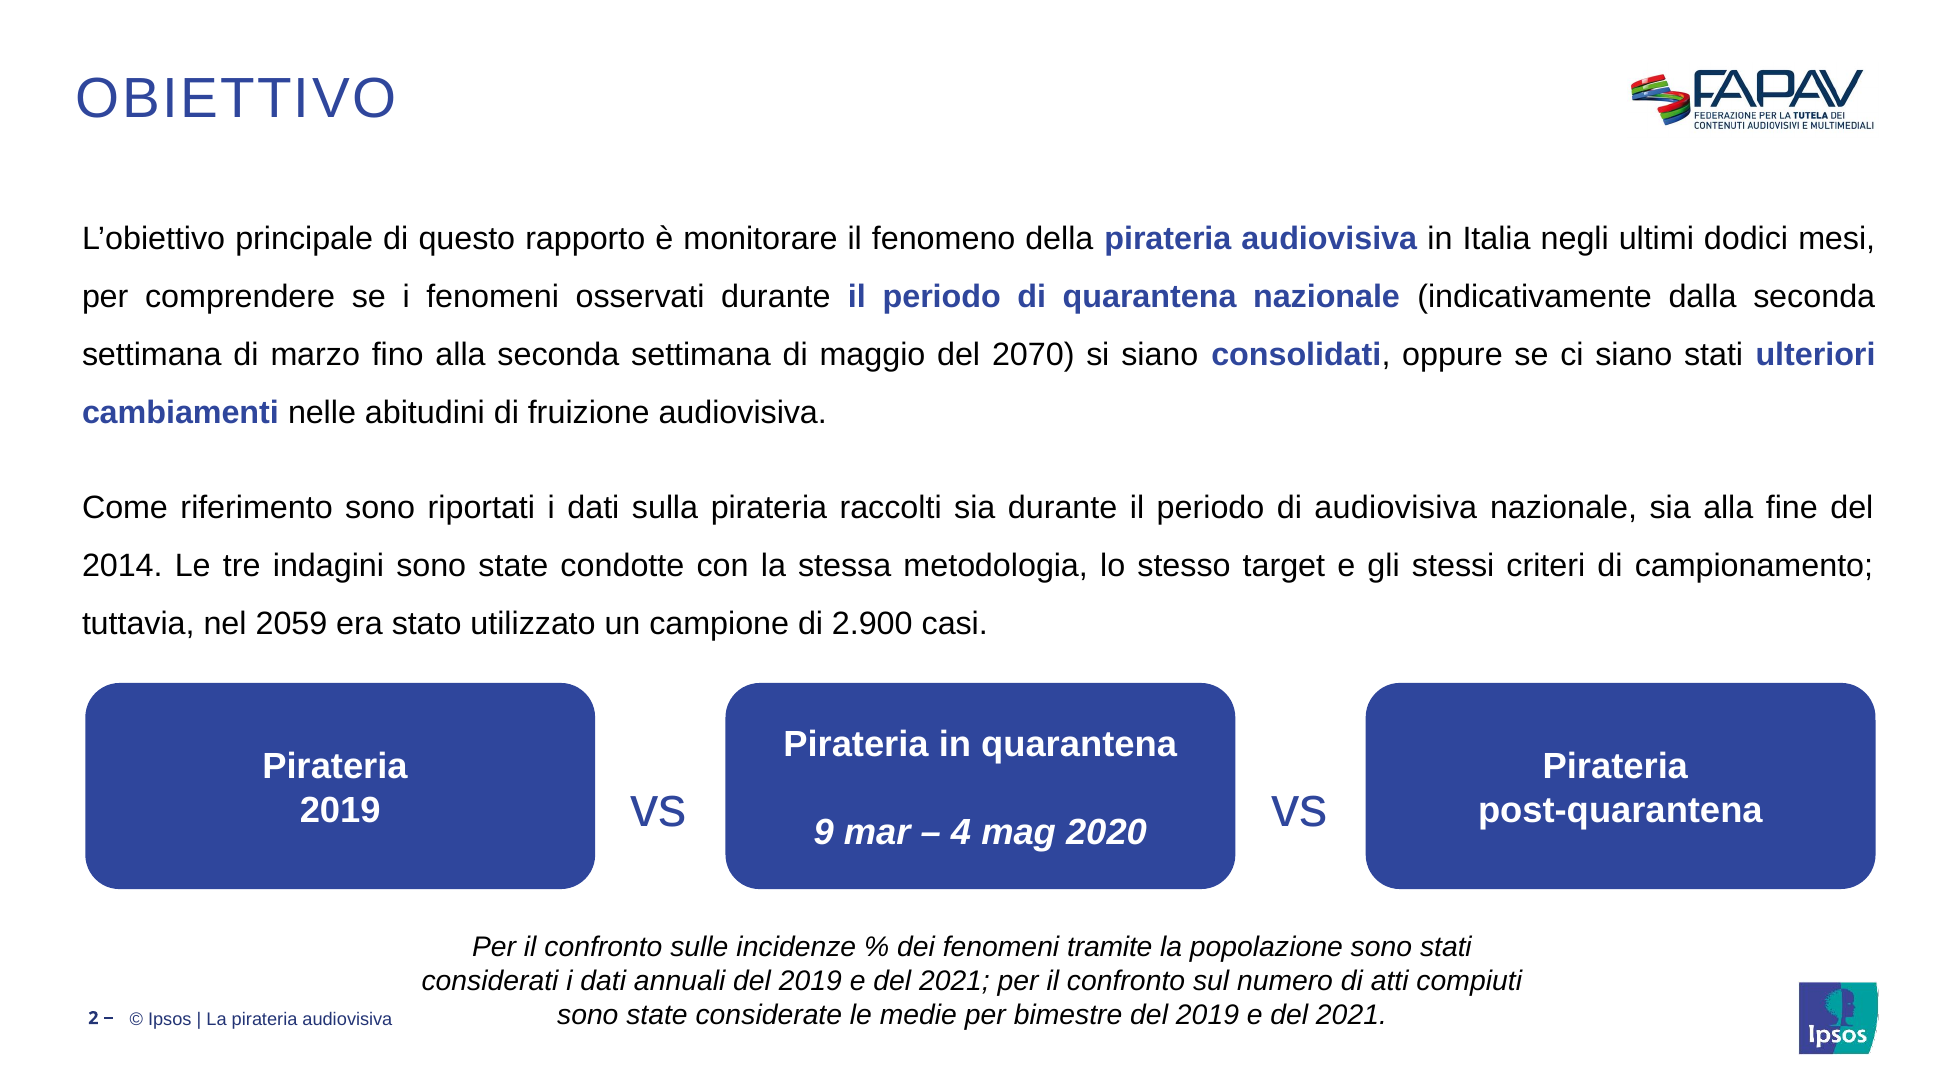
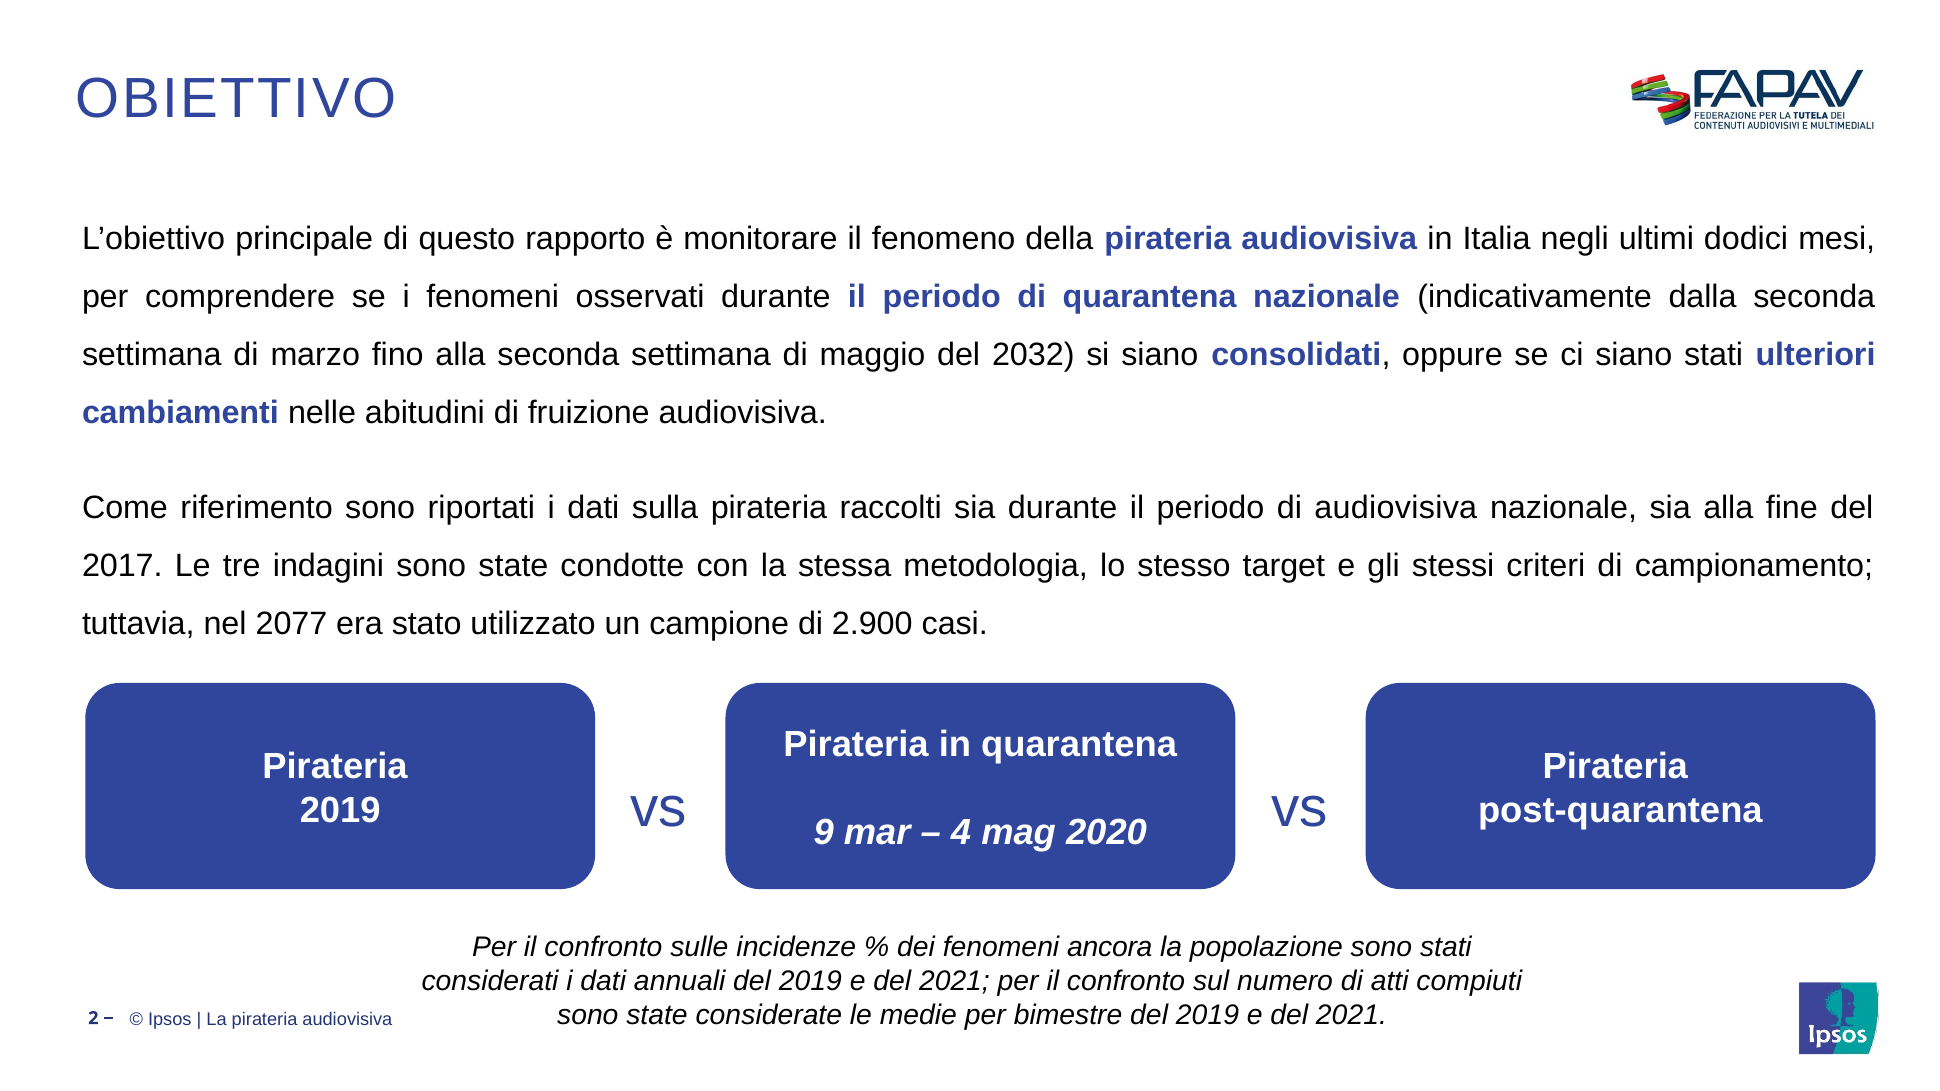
2070: 2070 -> 2032 (1033, 355)
2014: 2014 -> 2017 (122, 566)
2059: 2059 -> 2077 (291, 624)
tramite: tramite -> ancora (1110, 947)
